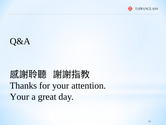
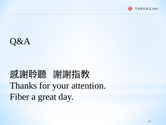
Your: Your -> Fiber (20, 96)
